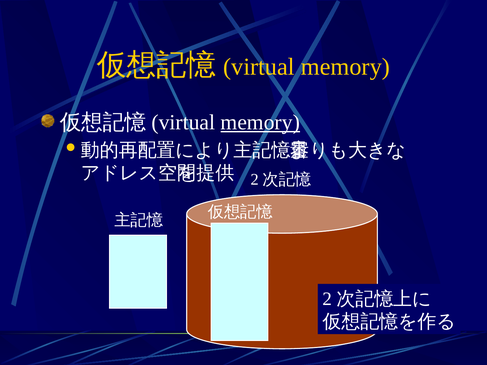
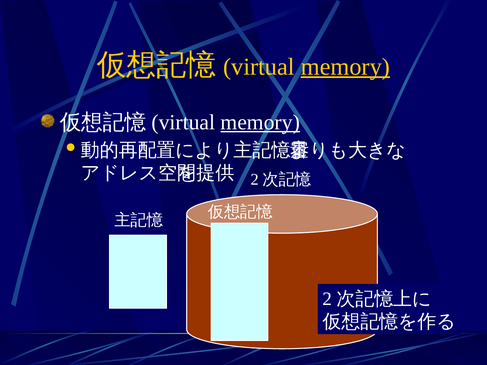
memory underline: none -> present (345, 67)
